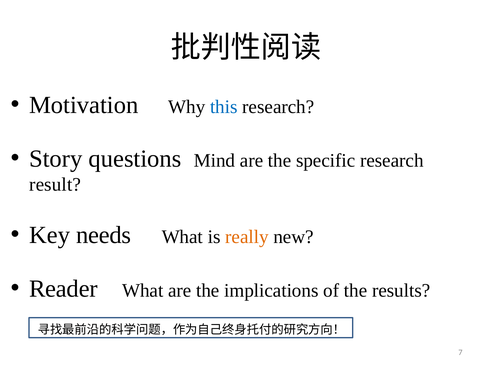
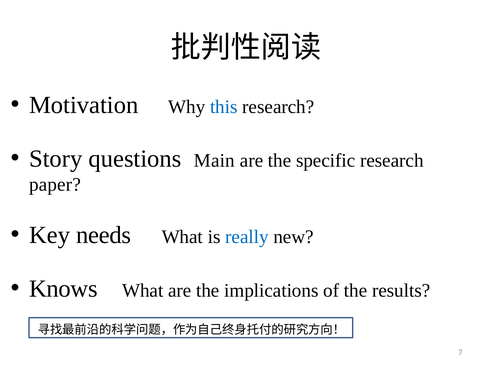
Mind: Mind -> Main (214, 160)
result: result -> paper (55, 184)
really colour: orange -> blue (247, 237)
Reader: Reader -> Knows (63, 289)
